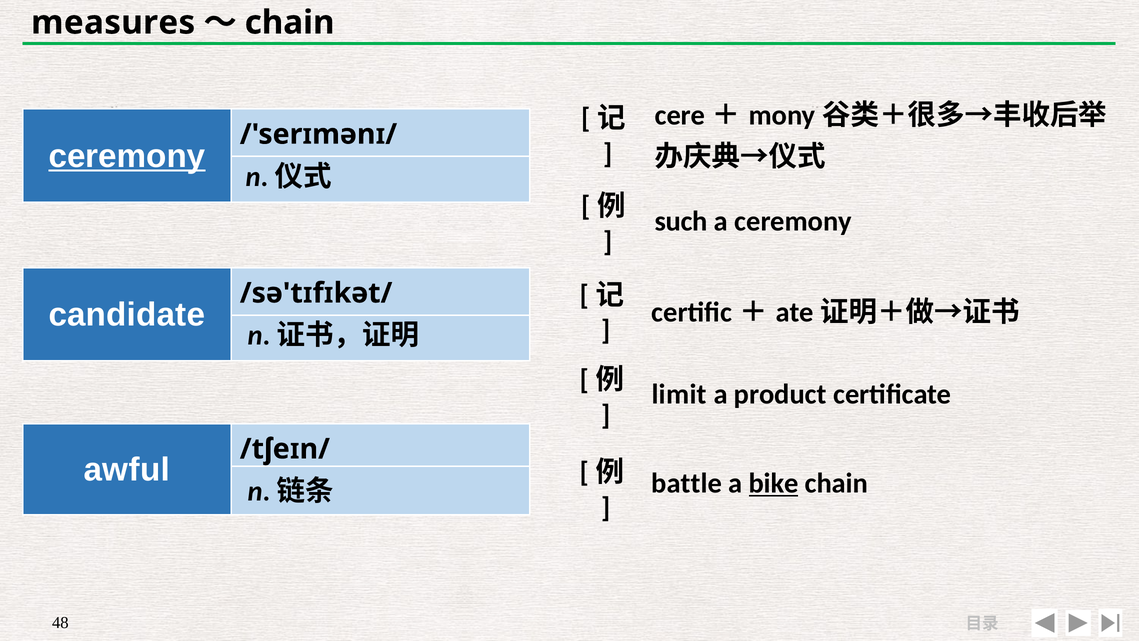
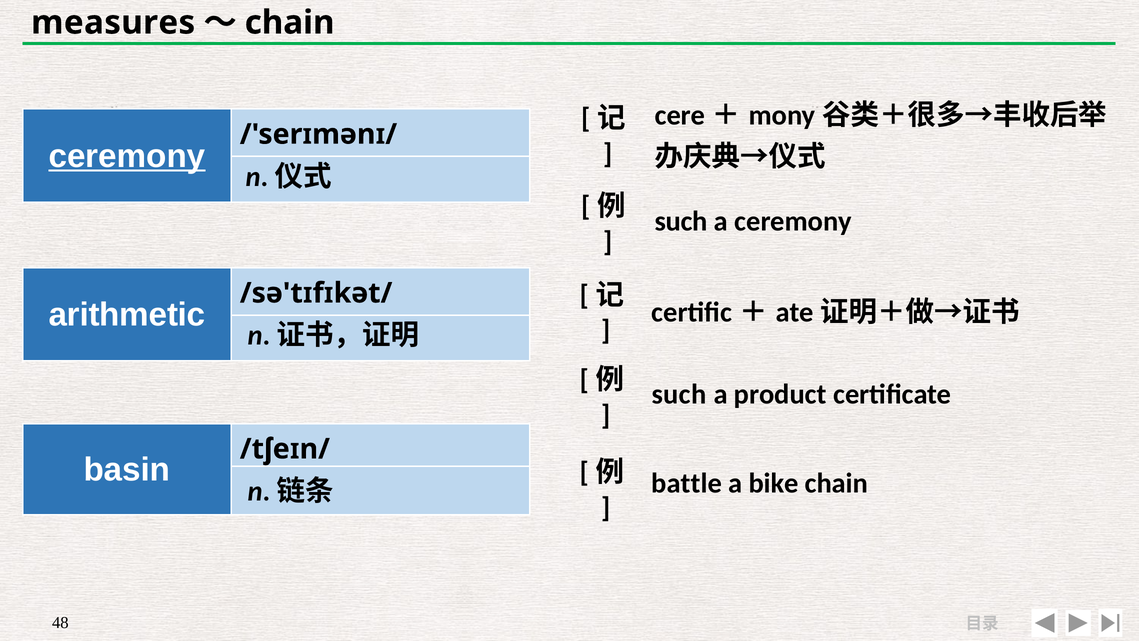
candidate: candidate -> arithmetic (127, 315)
limit: limit -> such (679, 394)
awful: awful -> basin (127, 470)
bike underline: present -> none (774, 483)
